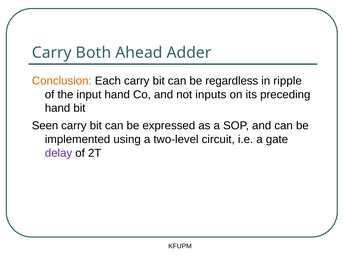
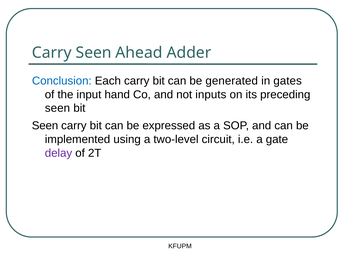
Carry Both: Both -> Seen (94, 53)
Conclusion colour: orange -> blue (62, 81)
regardless: regardless -> generated (232, 81)
ripple: ripple -> gates (288, 81)
hand: hand -> seen (57, 108)
